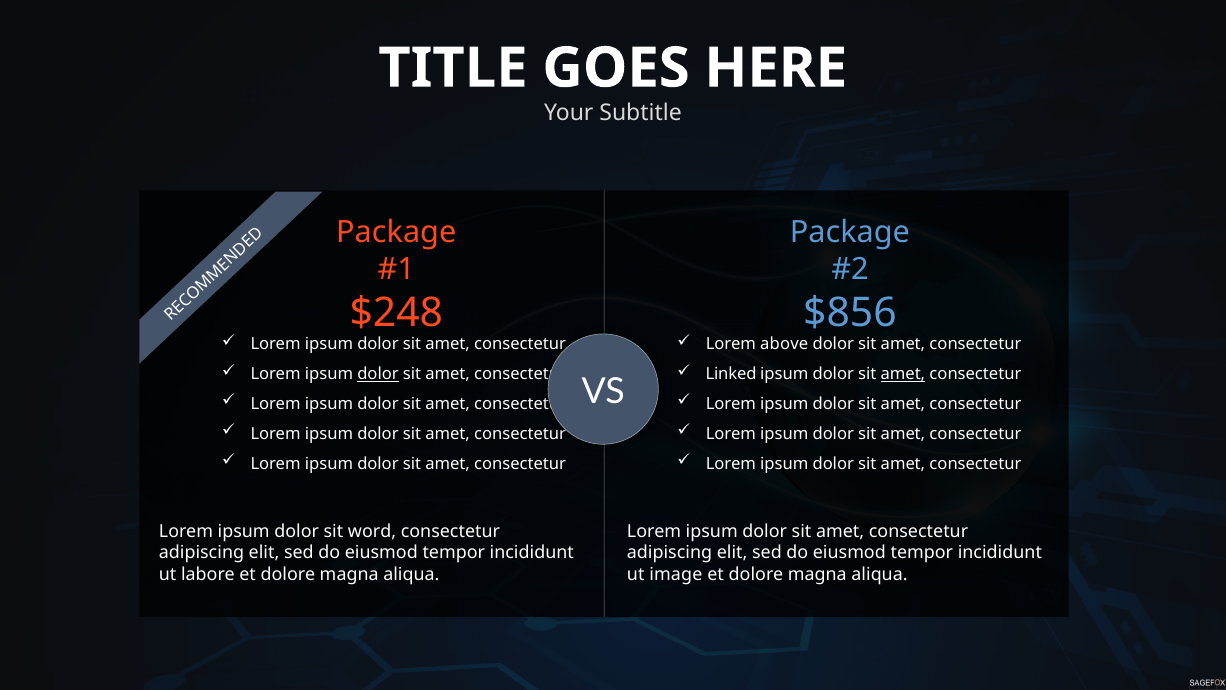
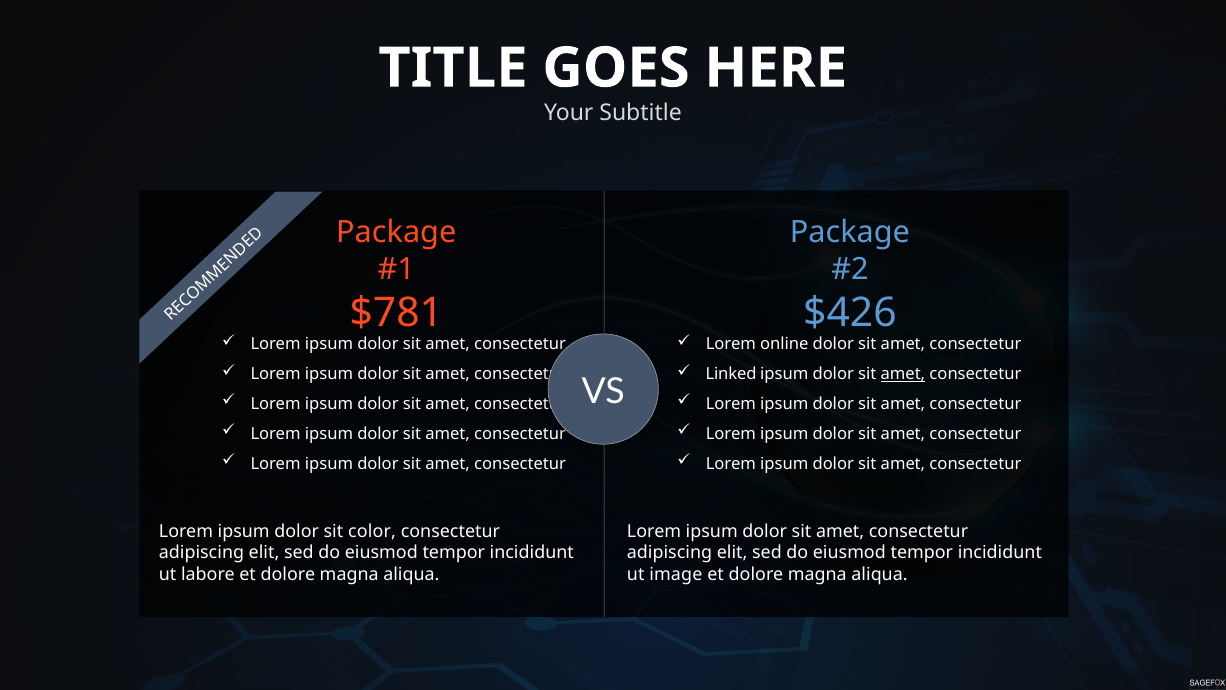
$248: $248 -> $781 (396, 313)
$856: $856 -> $426 (850, 313)
above: above -> online (784, 344)
dolor underline: present -> none (378, 374)
word: word -> color (372, 531)
